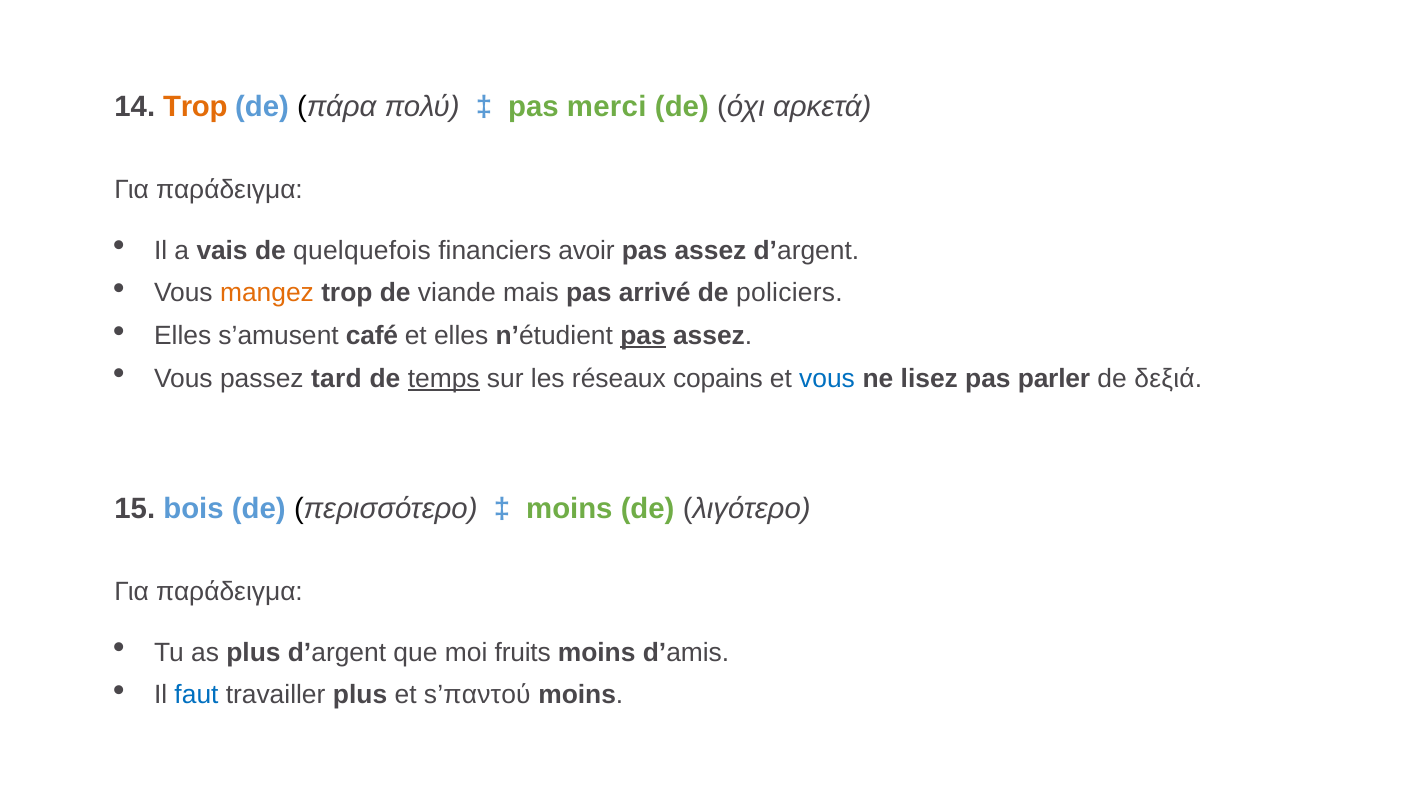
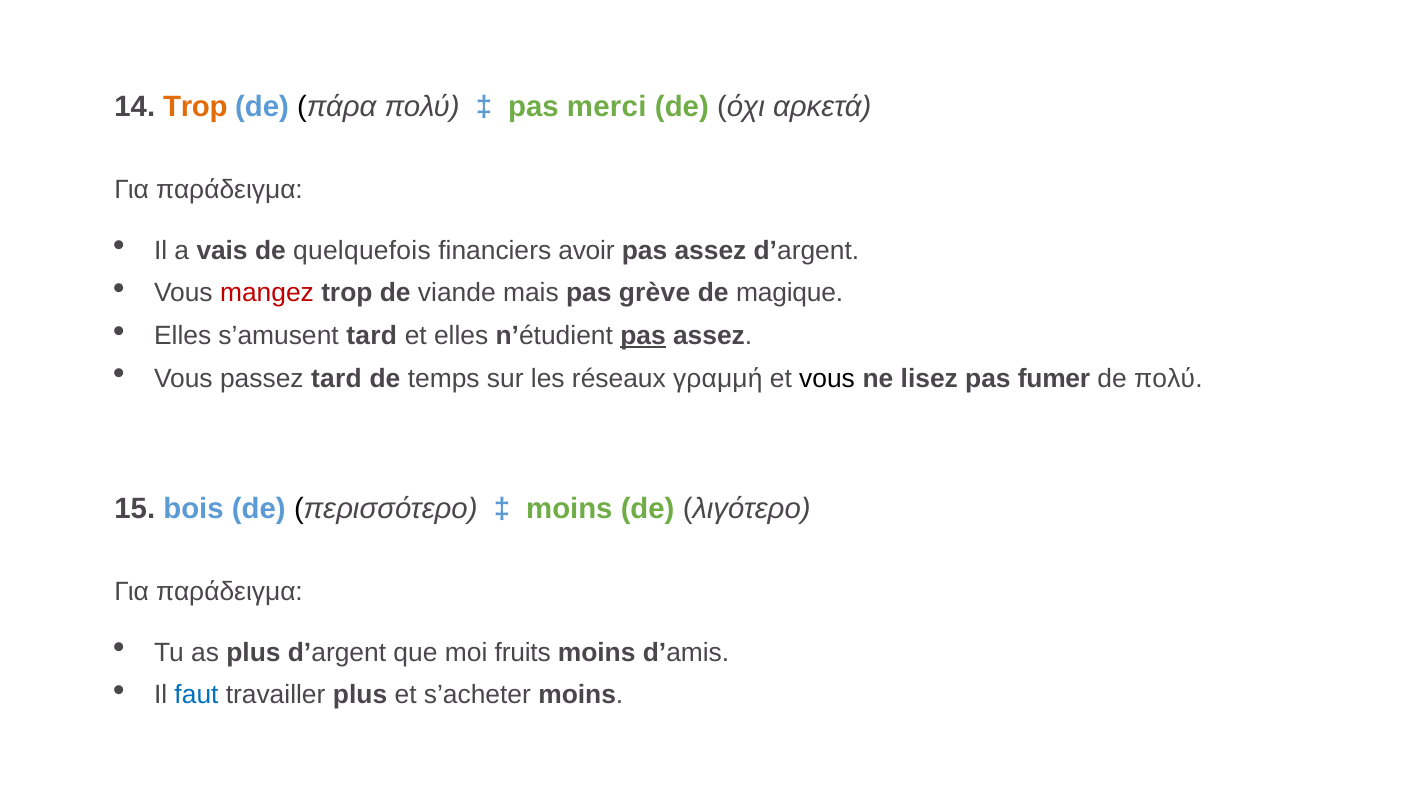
mangez colour: orange -> red (267, 293)
arrivé: arrivé -> grève (655, 293)
policiers: policiers -> magique (790, 293)
s’amusent café: café -> tard (372, 336)
temps underline: present -> none (444, 379)
copains: copains -> γραμμή (718, 379)
vous colour: blue -> black (827, 379)
parler: parler -> fumer (1054, 379)
de δεξιά: δεξιά -> πολύ (1168, 379)
s’παντού: s’παντού -> s’acheter (477, 695)
